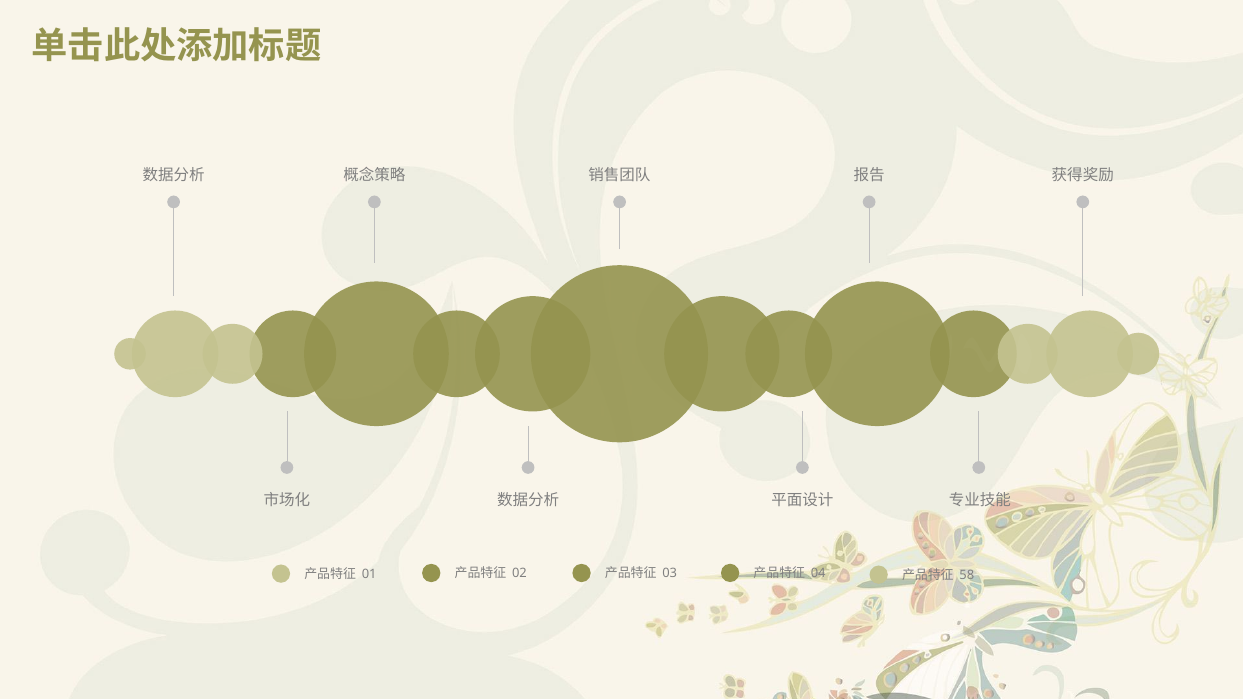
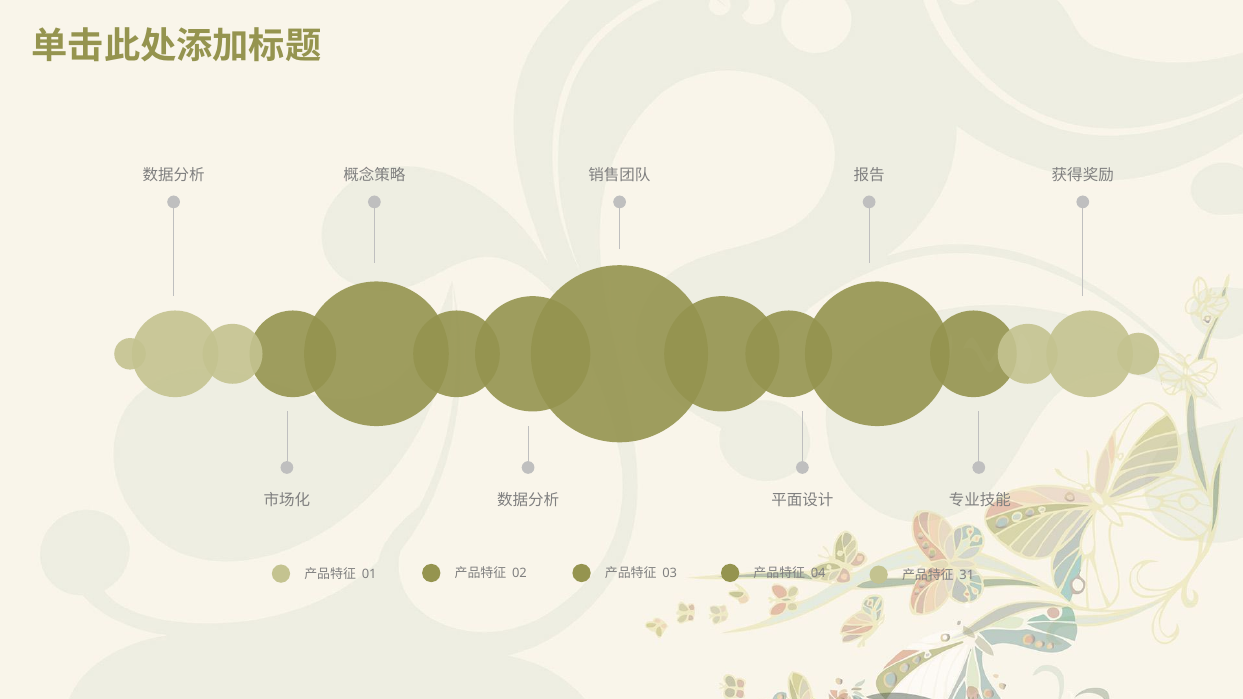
58: 58 -> 31 (967, 575)
